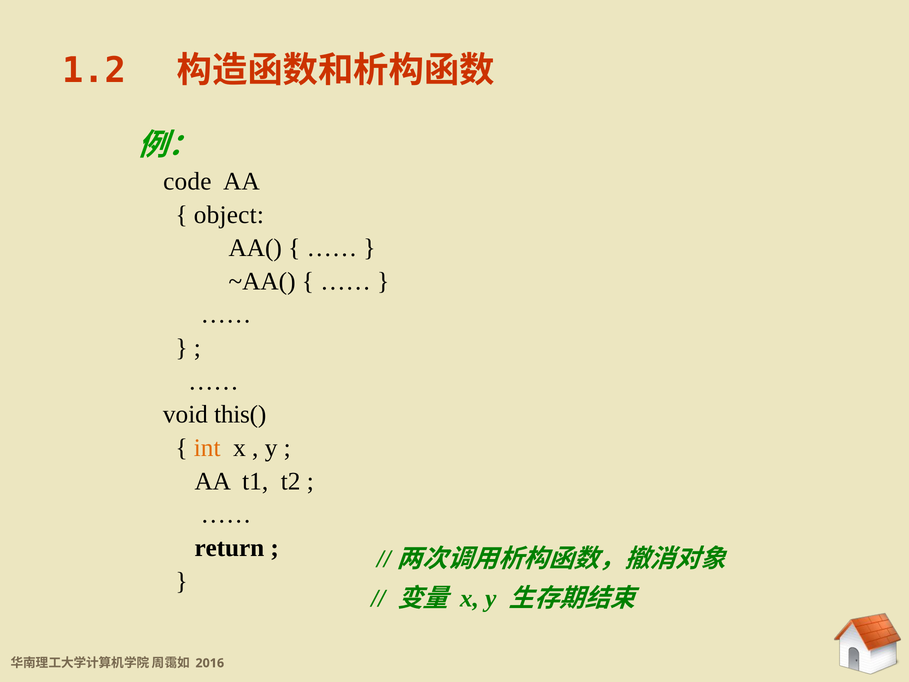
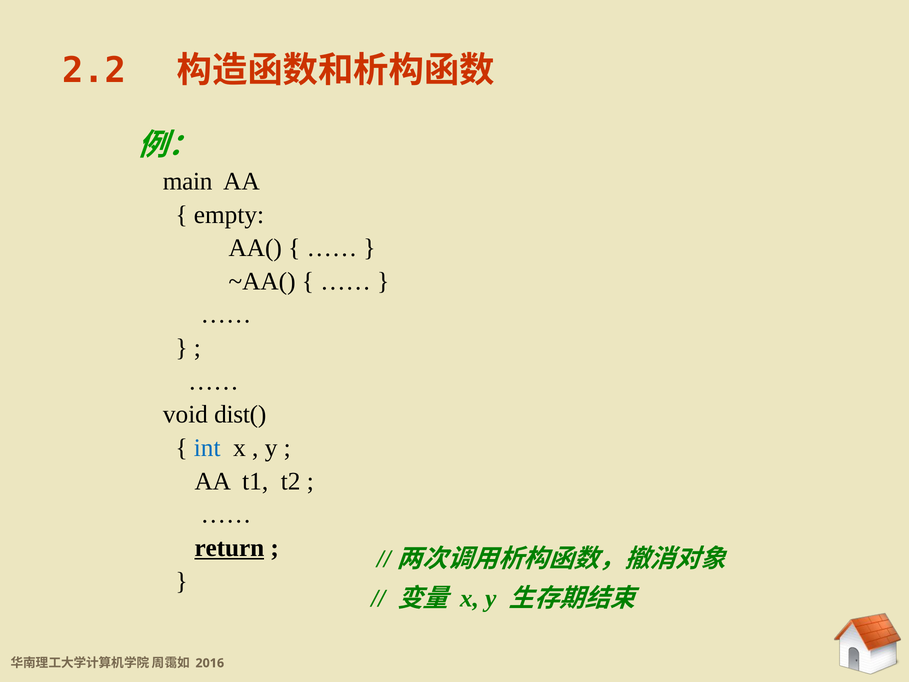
1.2: 1.2 -> 2.2 (94, 71)
code: code -> main (188, 181)
object: object -> empty (229, 215)
this(: this( -> dist( (240, 414)
int colour: orange -> blue (207, 448)
return underline: none -> present (229, 548)
